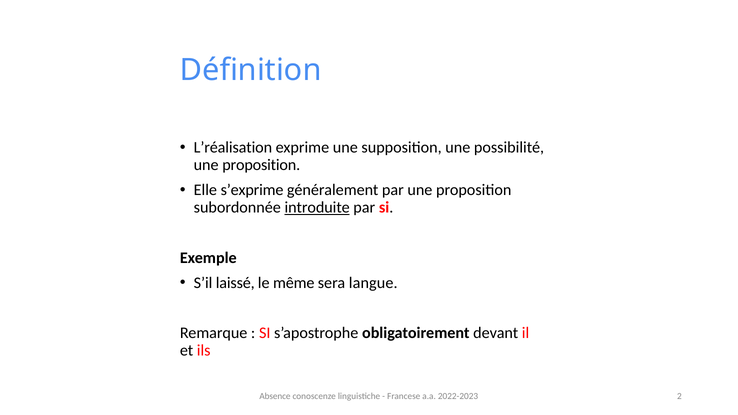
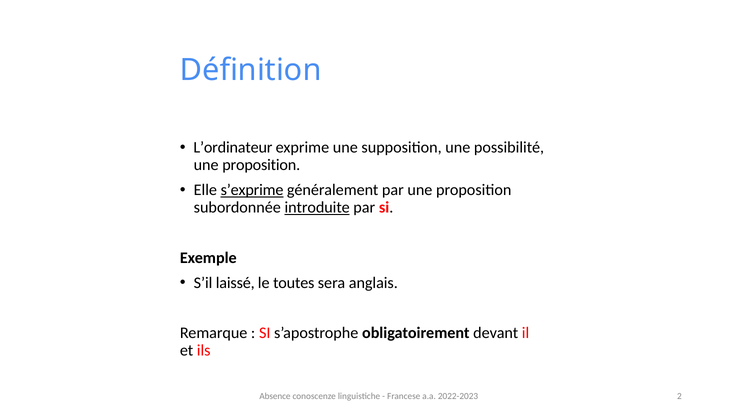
L’réalisation: L’réalisation -> L’ordinateur (233, 148)
s’exprime underline: none -> present (252, 190)
même: même -> toutes (294, 283)
langue: langue -> anglais (373, 283)
